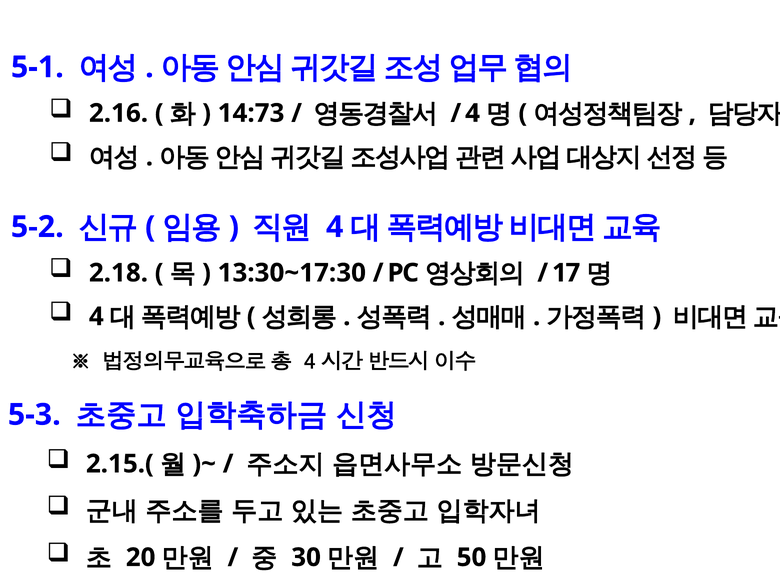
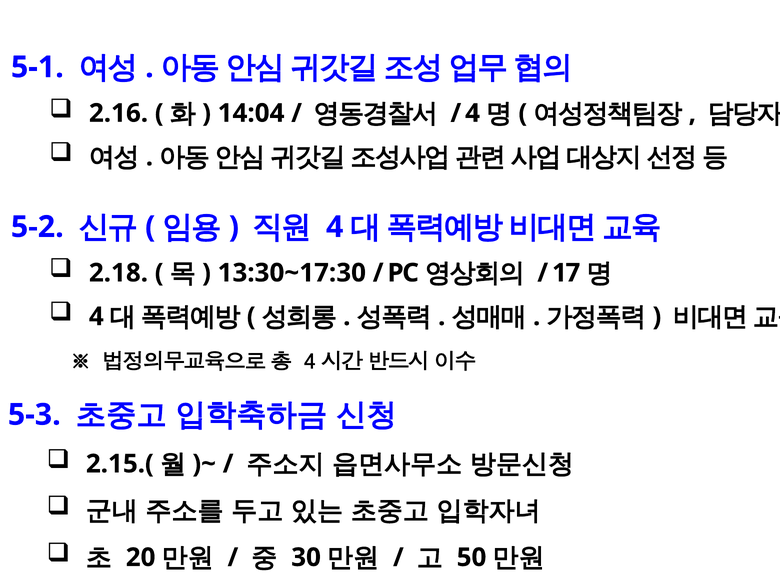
14:73: 14:73 -> 14:04 (251, 113)
